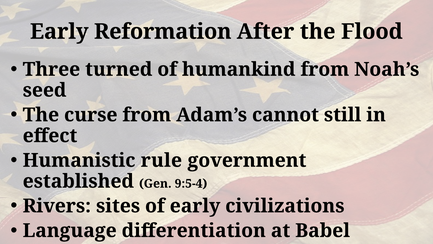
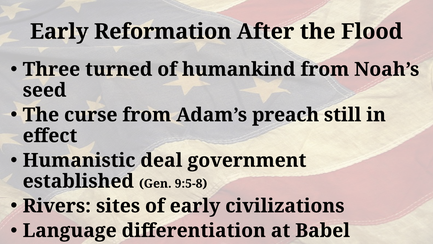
cannot: cannot -> preach (286, 115)
rule: rule -> deal (161, 160)
9:5-4: 9:5-4 -> 9:5-8 (191, 183)
